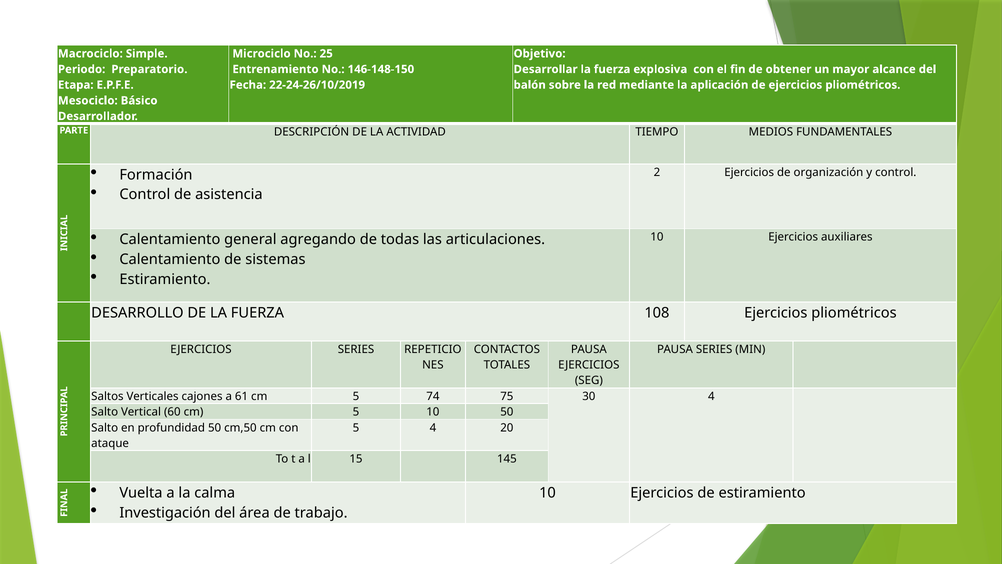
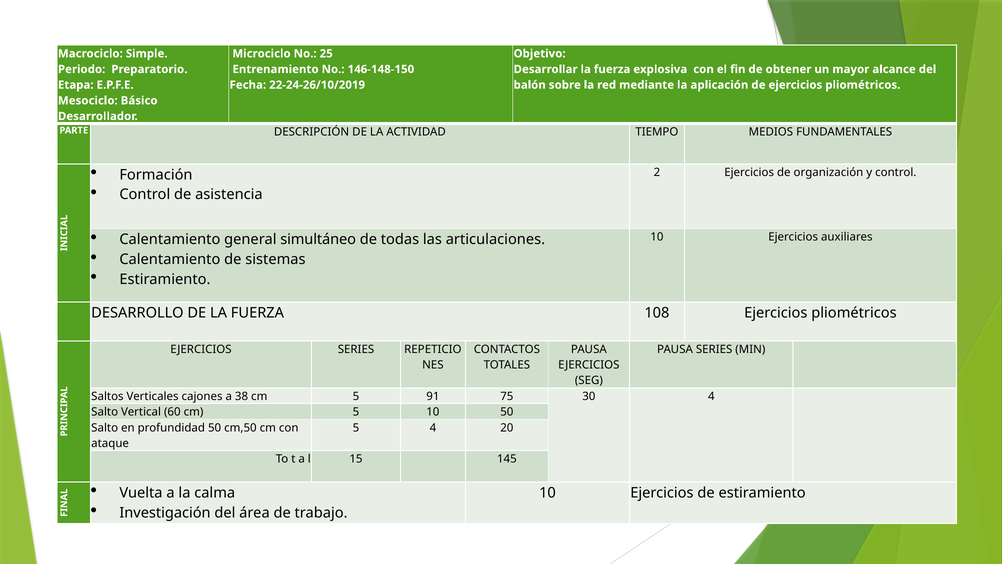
agregando: agregando -> simultáneo (318, 239)
61: 61 -> 38 (242, 396)
74: 74 -> 91 (433, 396)
